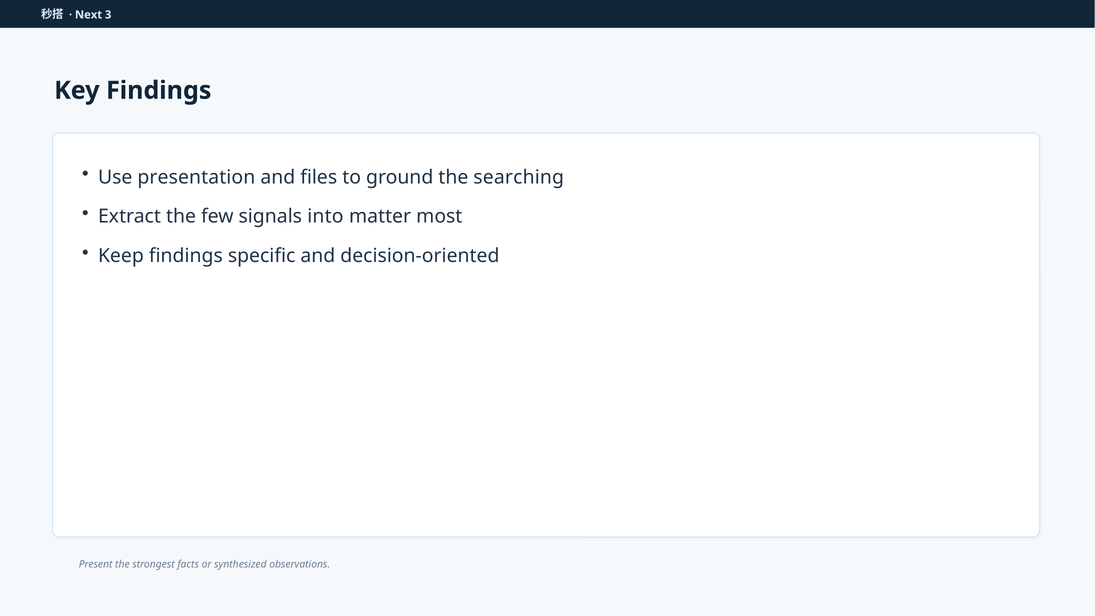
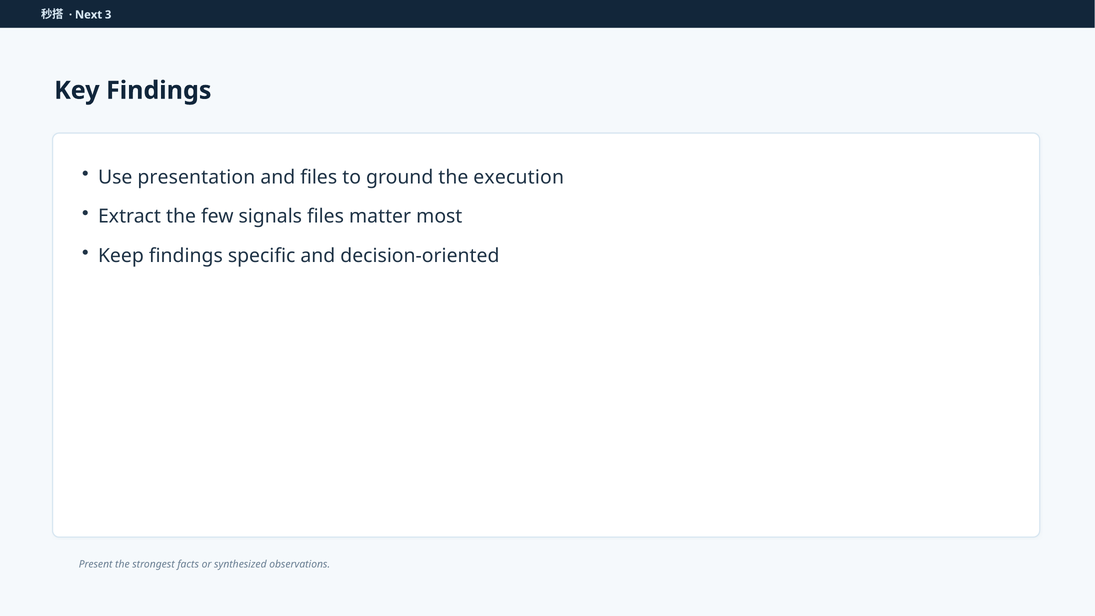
searching: searching -> execution (519, 177)
signals into: into -> files (326, 216)
